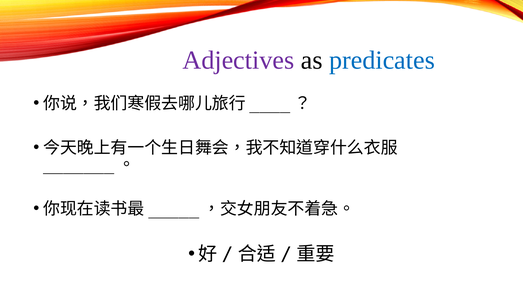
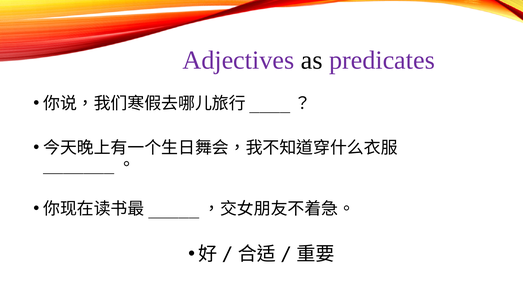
predicates colour: blue -> purple (382, 60)
